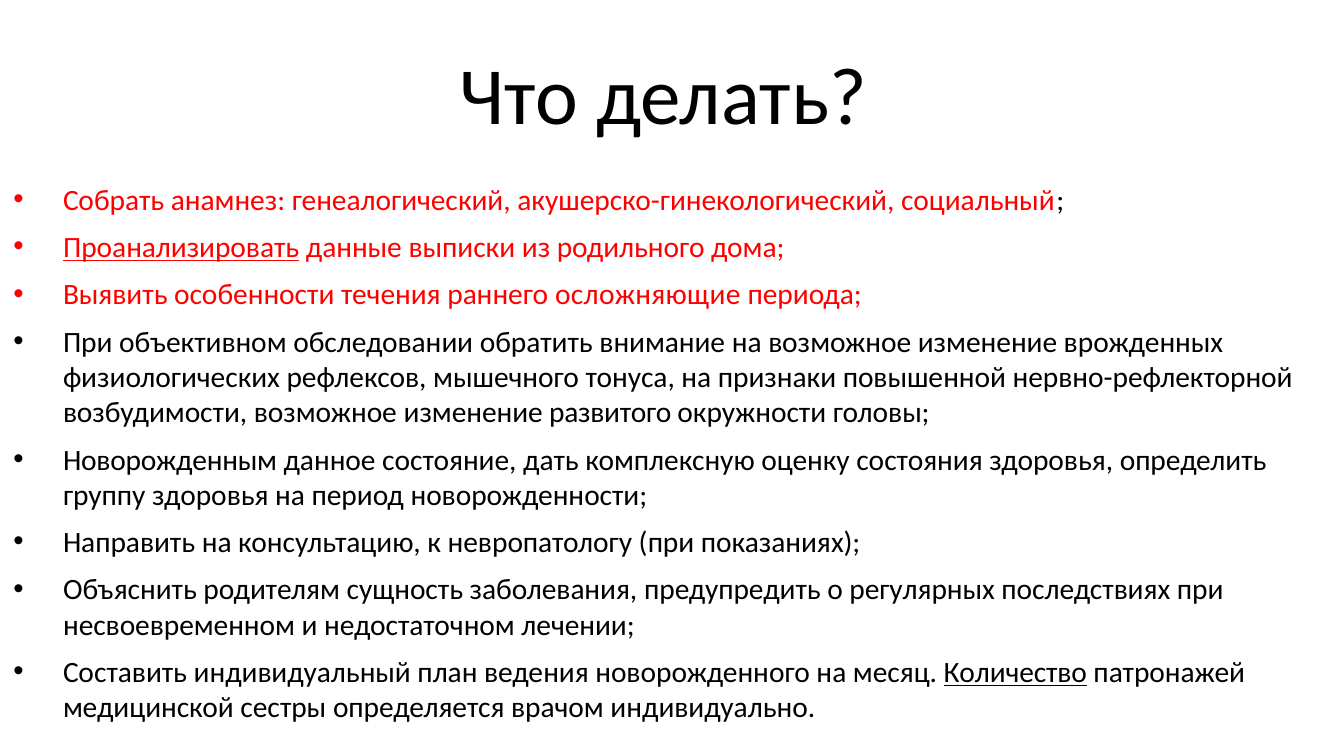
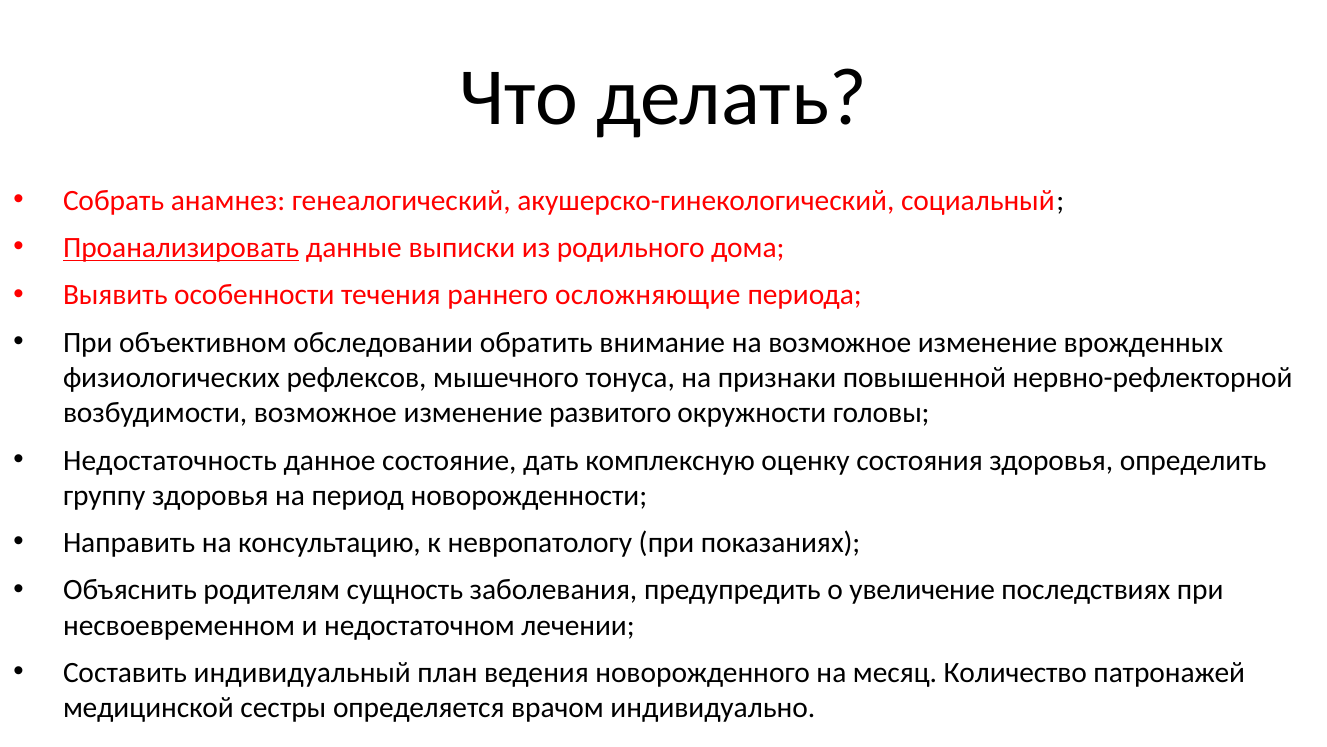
Новорожденным: Новорожденным -> Недостаточность (170, 460)
регулярных: регулярных -> увеличение (922, 590)
Количество underline: present -> none (1015, 672)
